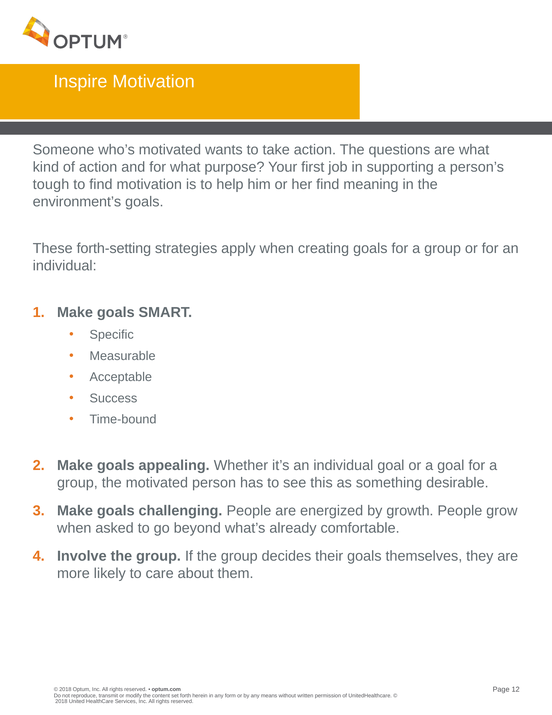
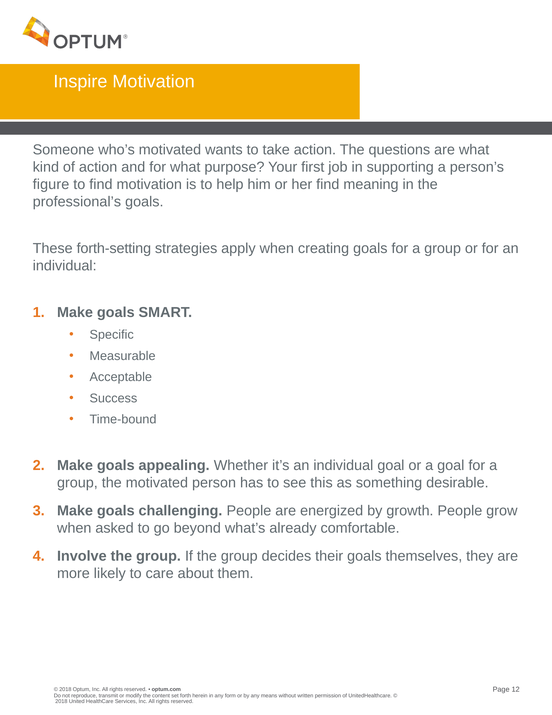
tough: tough -> figure (51, 184)
environment’s: environment’s -> professional’s (77, 201)
